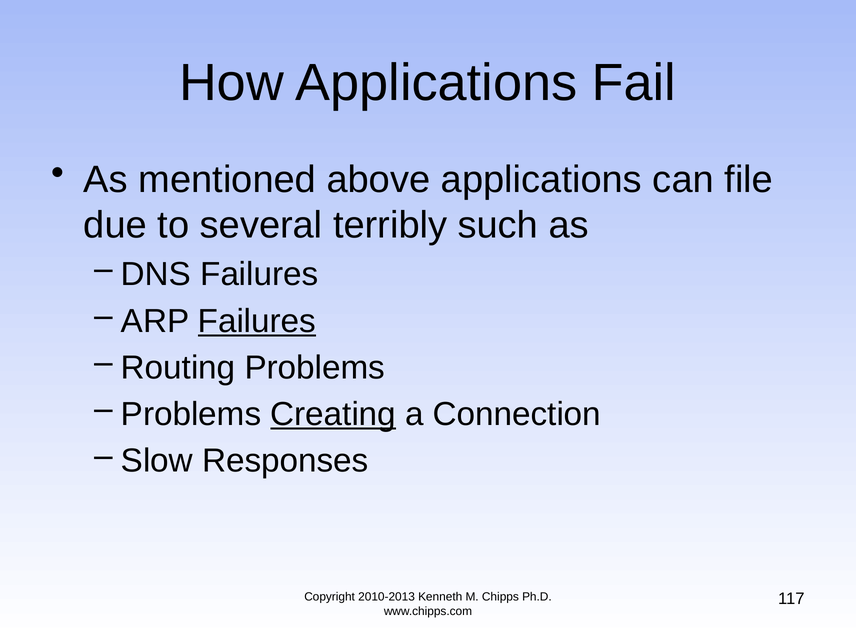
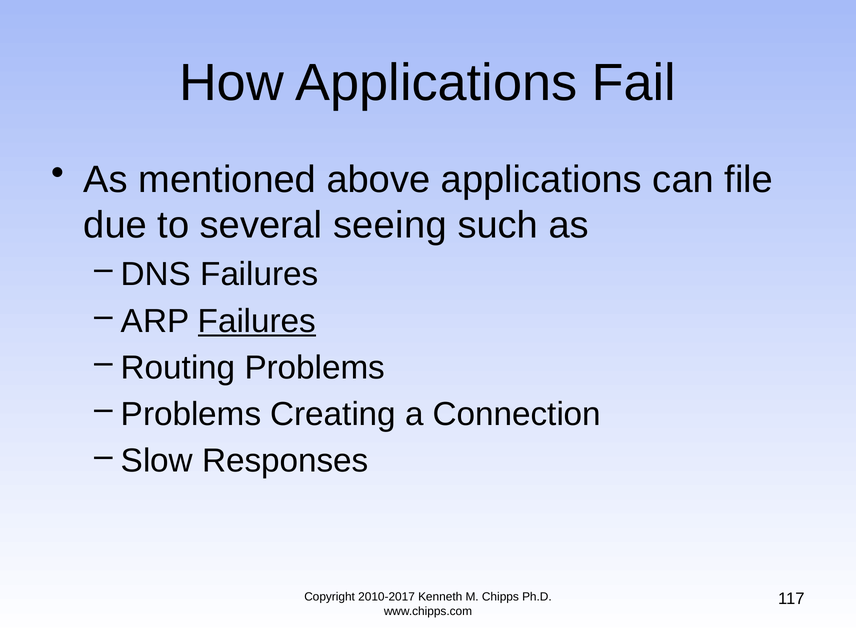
terribly: terribly -> seeing (390, 225)
Creating underline: present -> none (333, 414)
2010-2013: 2010-2013 -> 2010-2017 (387, 597)
